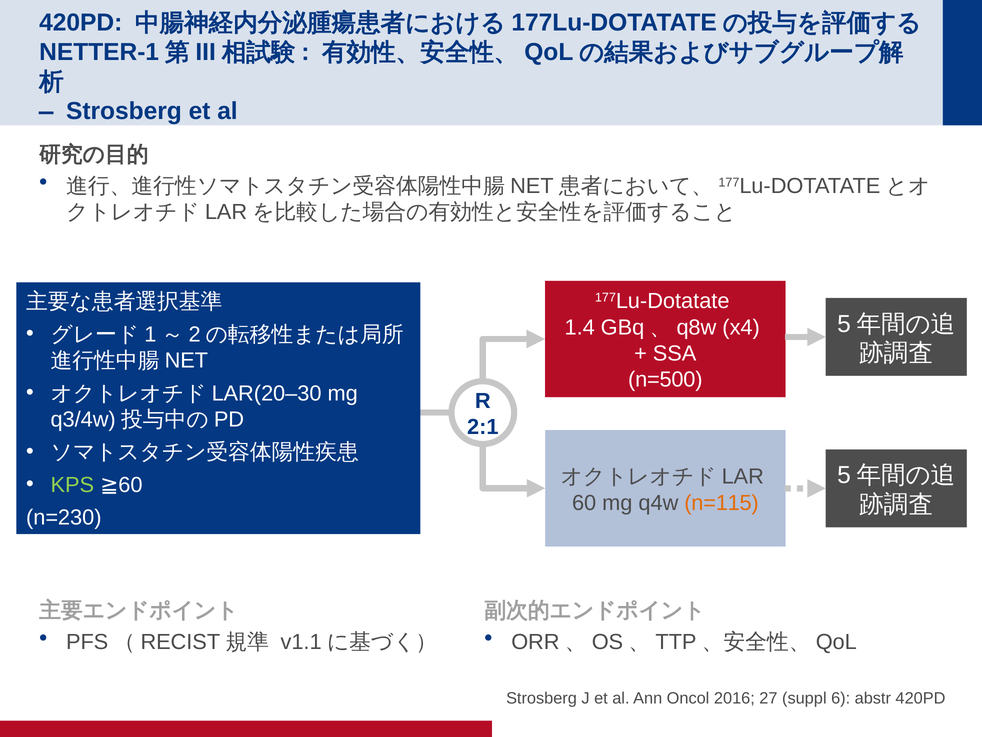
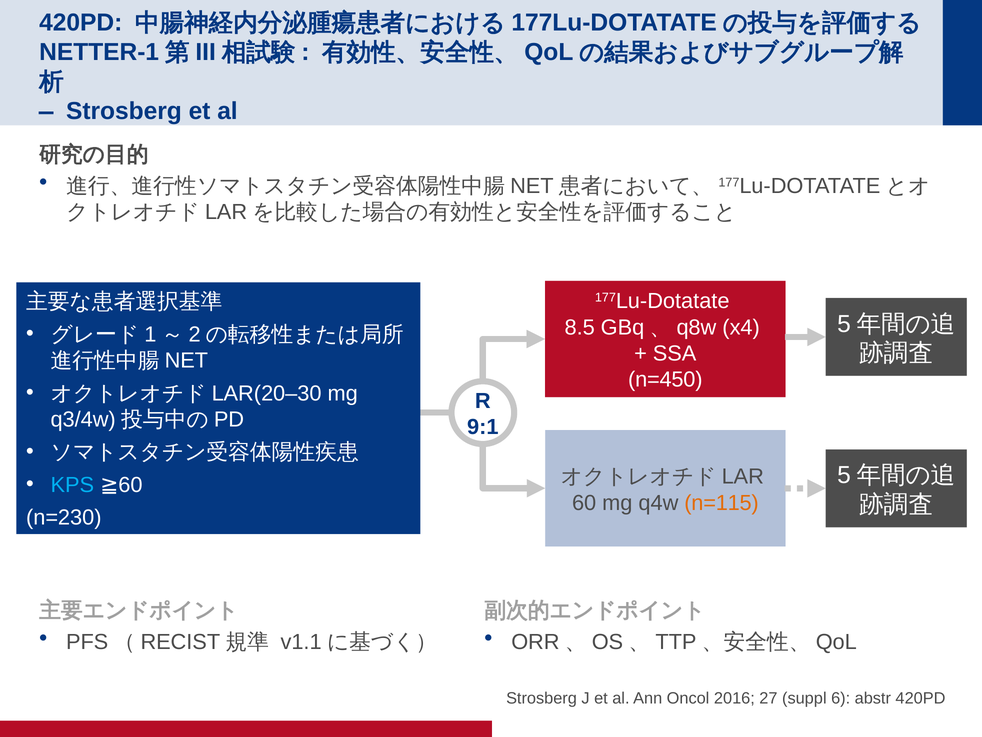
1.4: 1.4 -> 8.5 (580, 327)
n=500: n=500 -> n=450 (665, 380)
2:1: 2:1 -> 9:1 (483, 427)
KPS colour: light green -> light blue (72, 485)
